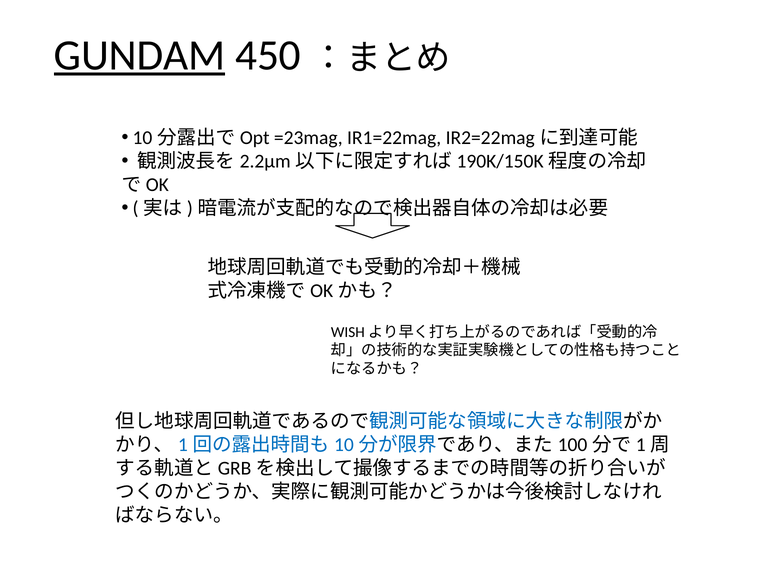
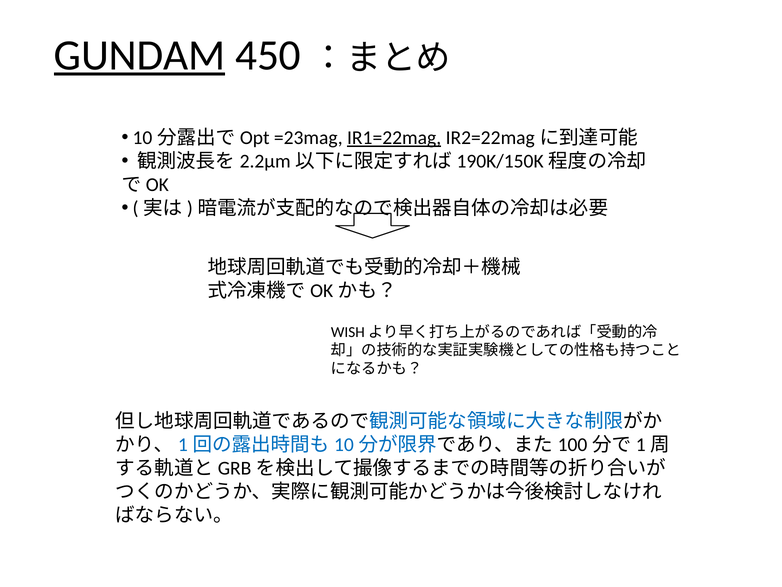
IR1=22mag underline: none -> present (394, 138)
